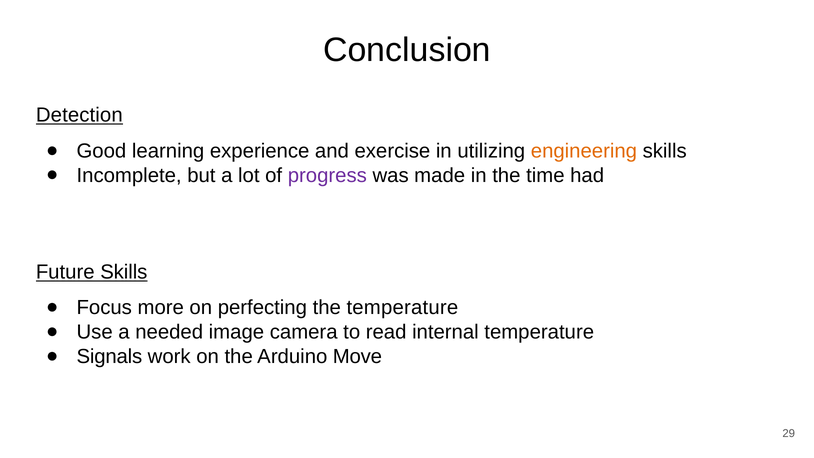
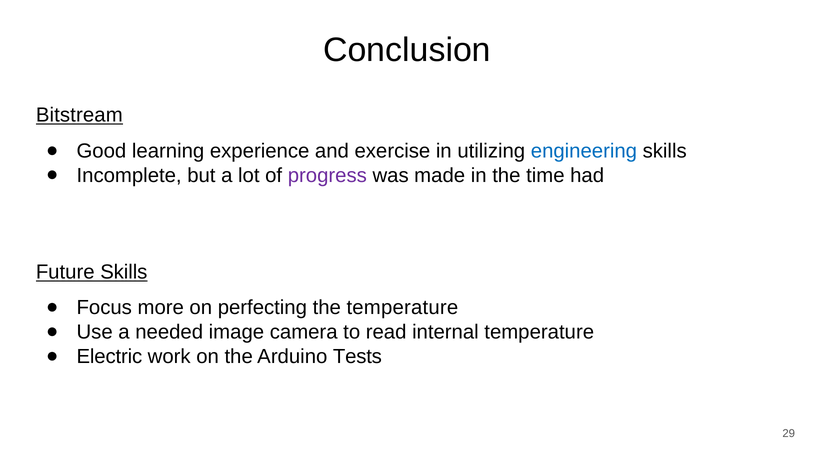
Detection: Detection -> Bitstream (79, 115)
engineering colour: orange -> blue (584, 151)
Signals: Signals -> Electric (109, 356)
Move: Move -> Tests (357, 356)
